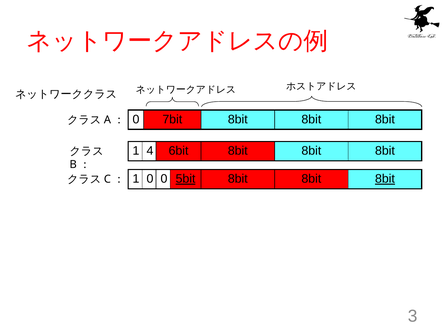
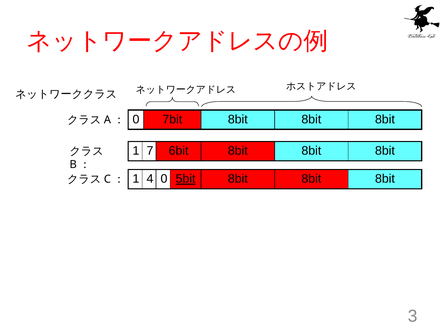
4: 4 -> 7 (150, 151)
1 0: 0 -> 4 (150, 179)
8bit underline: present -> none (385, 179)
